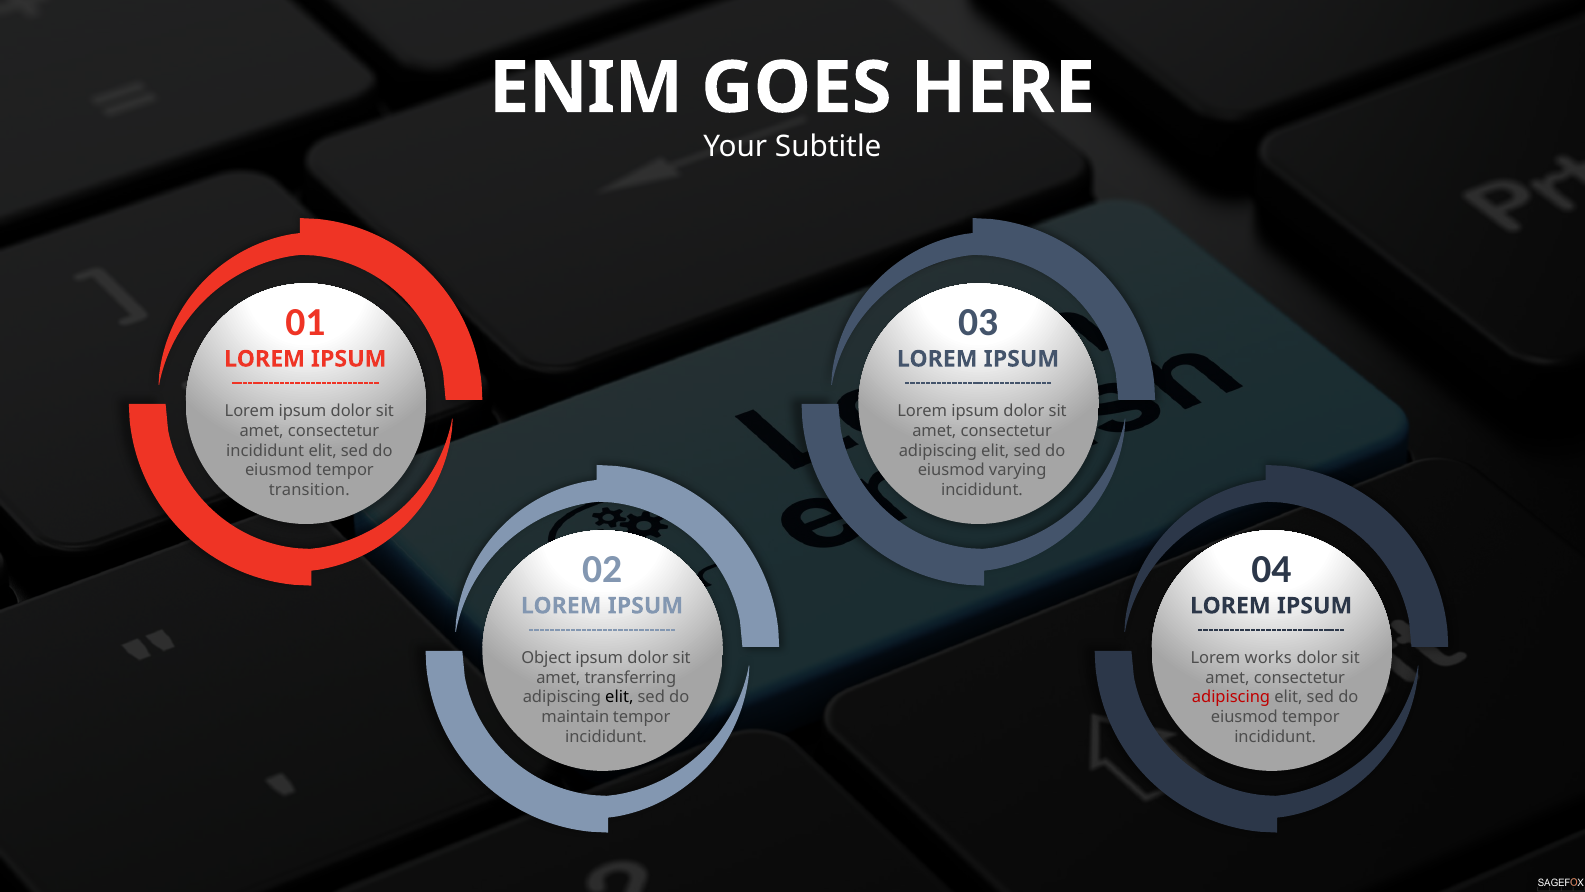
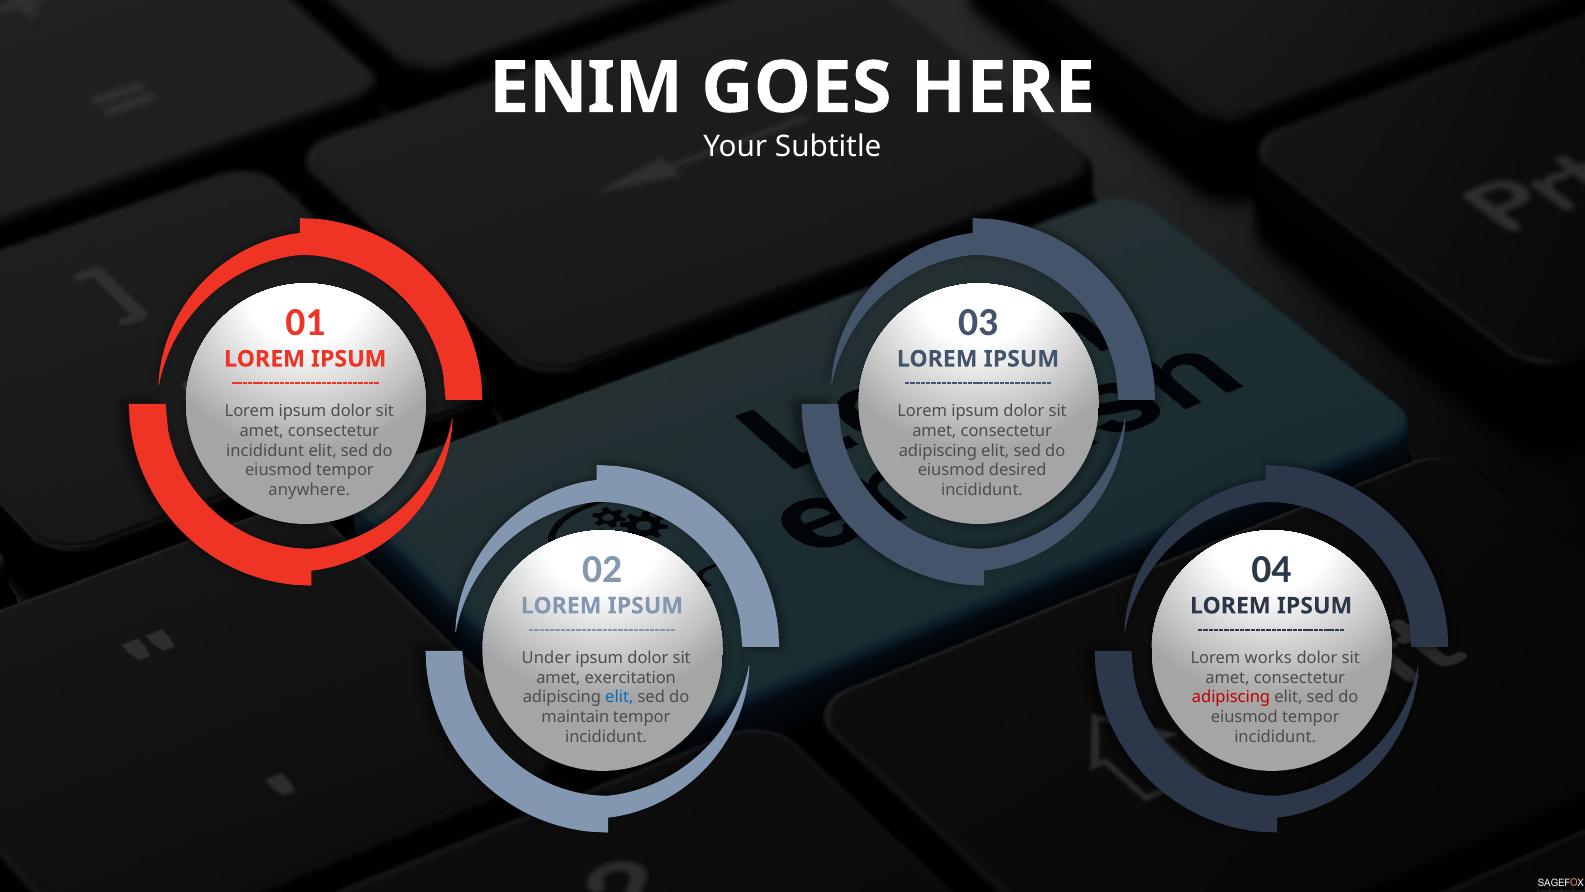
varying: varying -> desired (1018, 470)
transition: transition -> anywhere (309, 490)
Object: Object -> Under (546, 657)
transferring: transferring -> exercitation (630, 677)
elit colour: black -> blue (619, 697)
